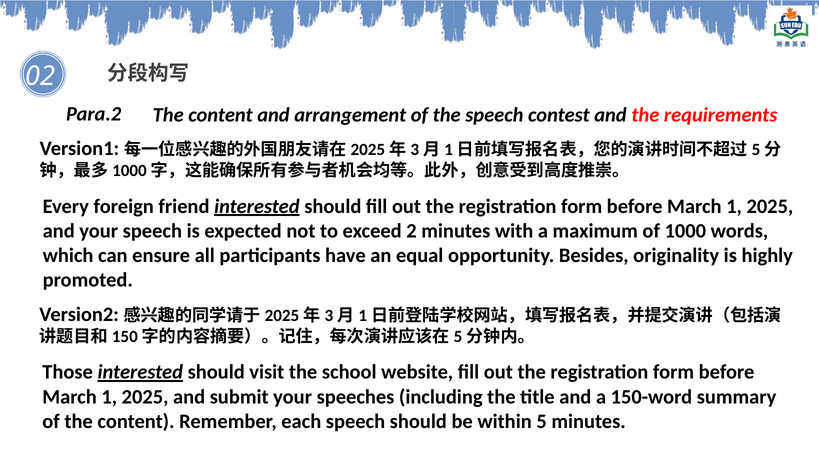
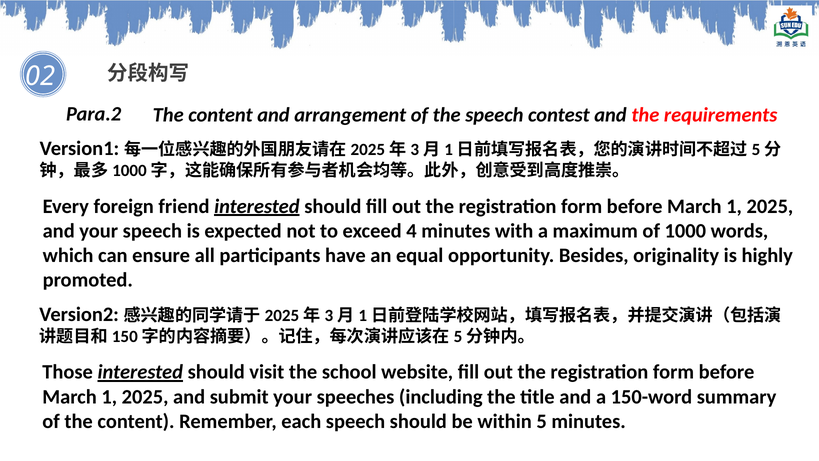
2: 2 -> 4 (412, 231)
